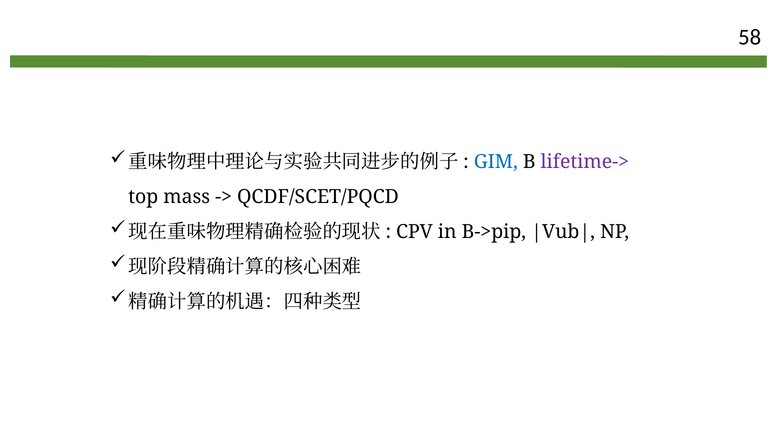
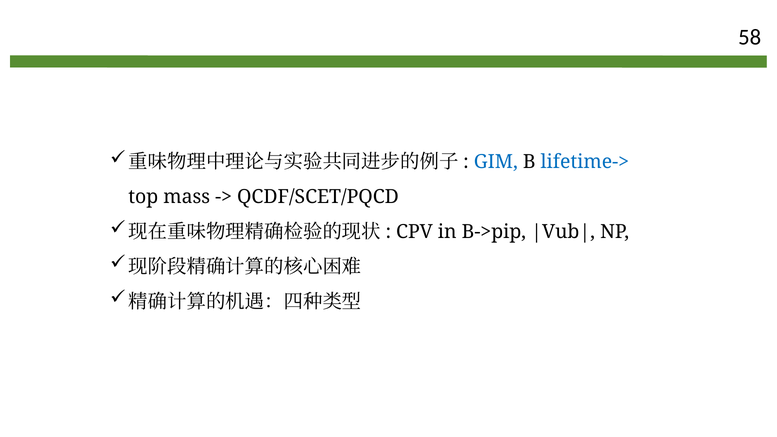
lifetime-> colour: purple -> blue (585, 162)
